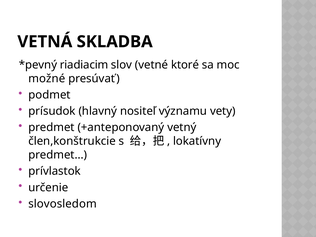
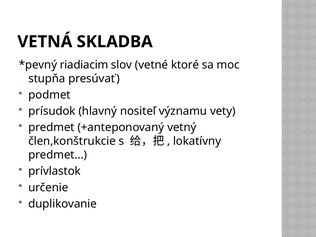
možné: možné -> stupňa (47, 79)
slovosledom: slovosledom -> duplikovanie (63, 204)
